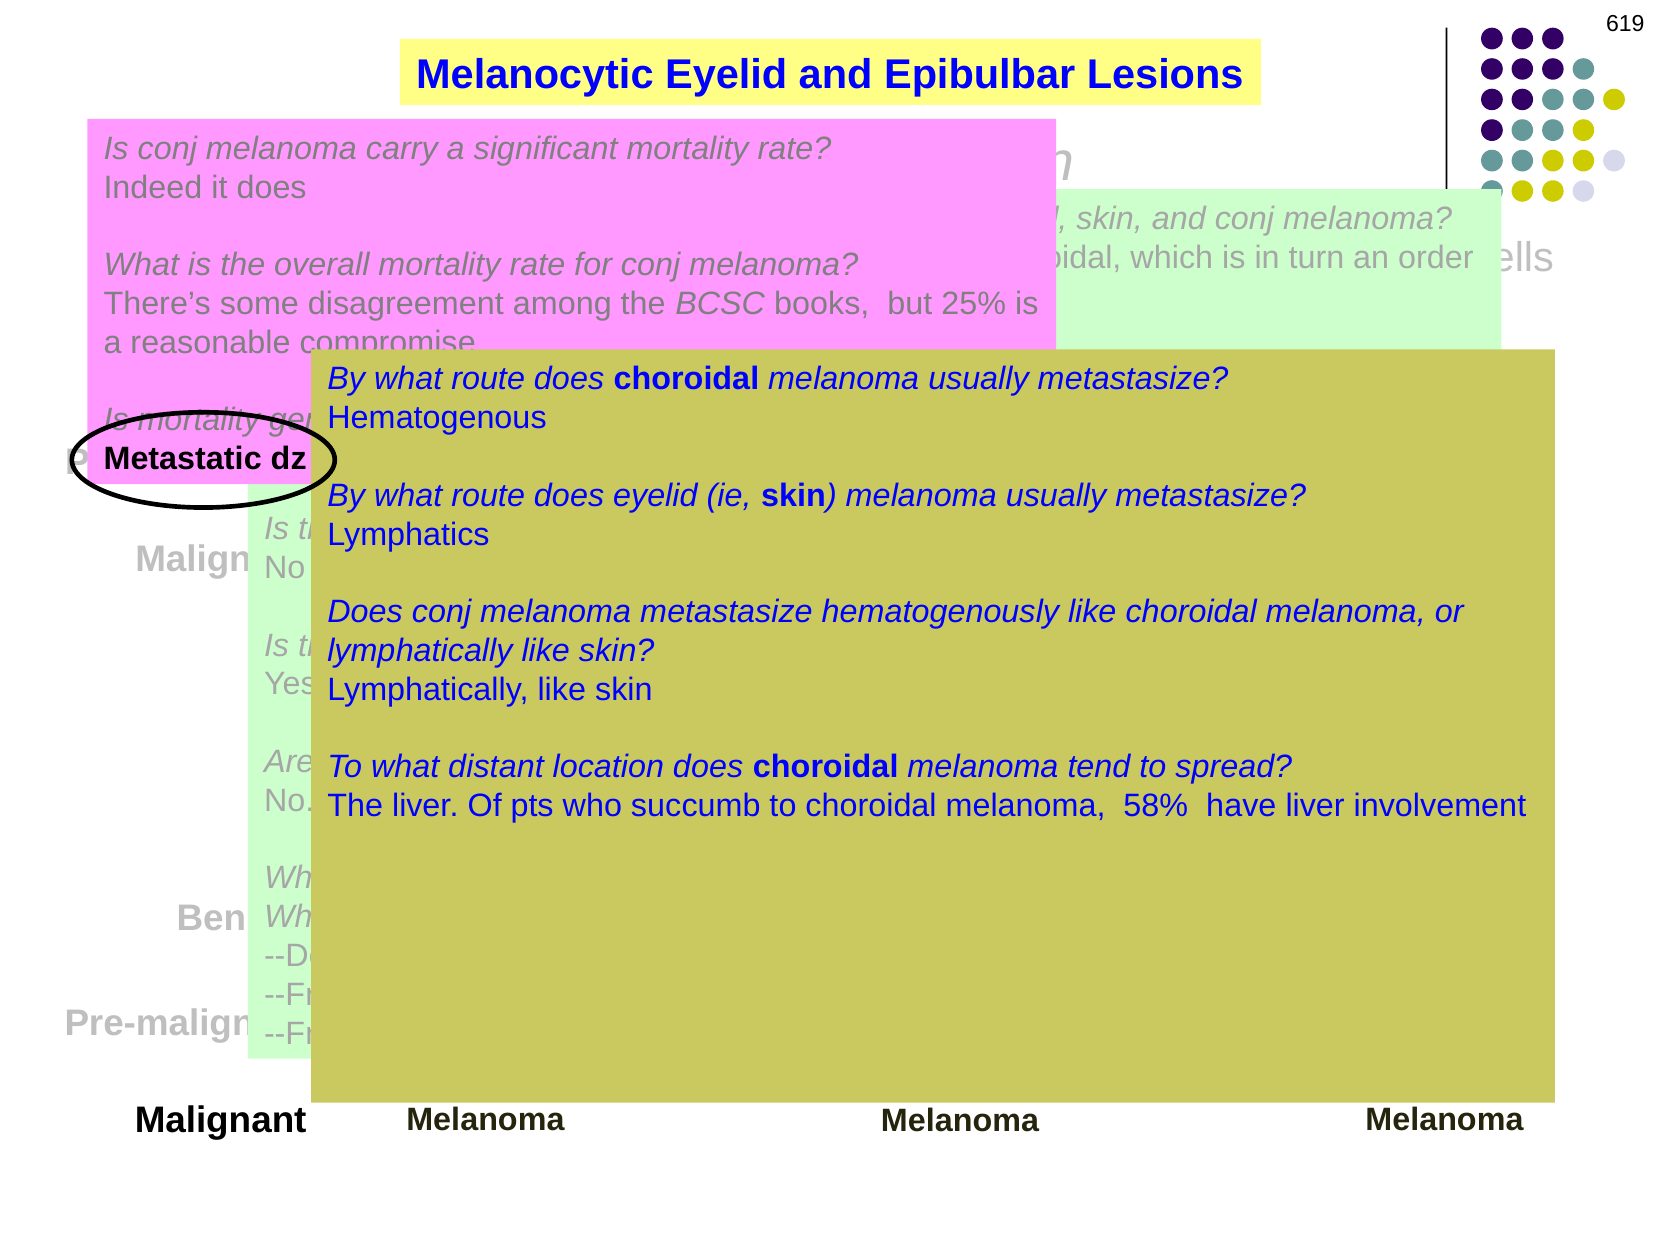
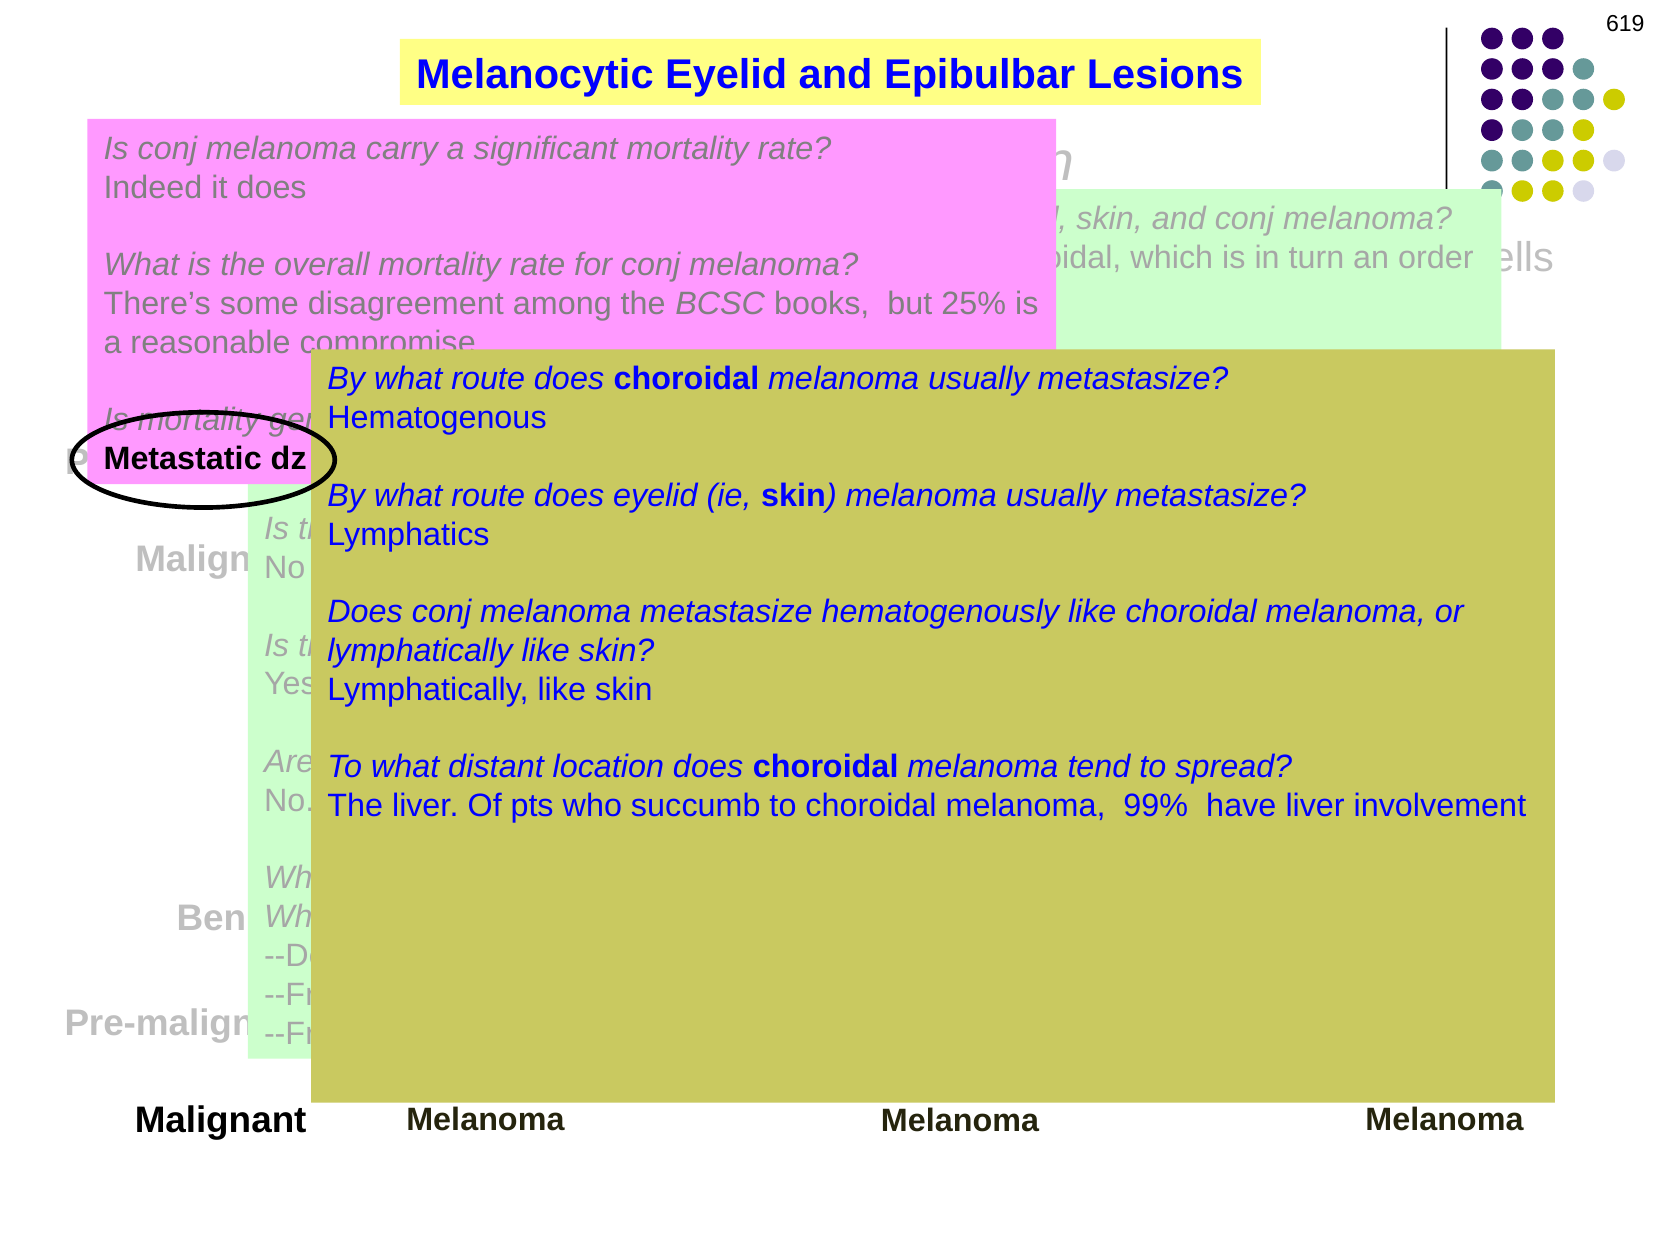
58%: 58% -> 99% (1156, 806)
